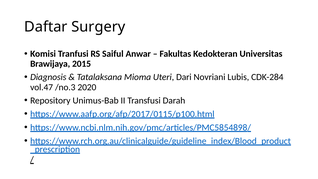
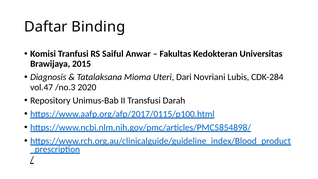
Surgery: Surgery -> Binding (98, 27)
